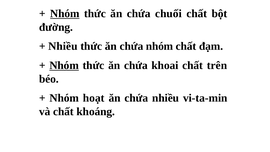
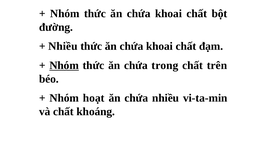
Nhóm underline: present -> none (65, 14)
chuối: chuối -> khoai (169, 14)
nhóm: nhóm -> khoai (159, 46)
khoai: khoai -> trong (165, 65)
